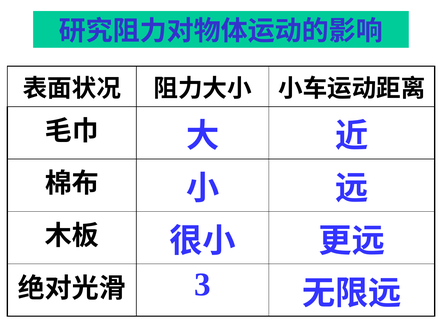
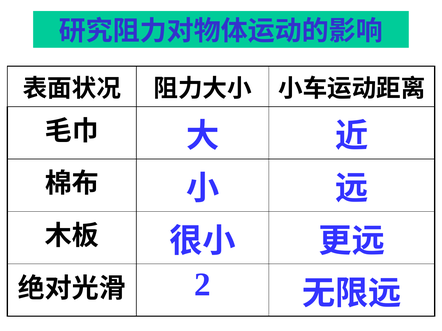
3: 3 -> 2 (203, 285)
